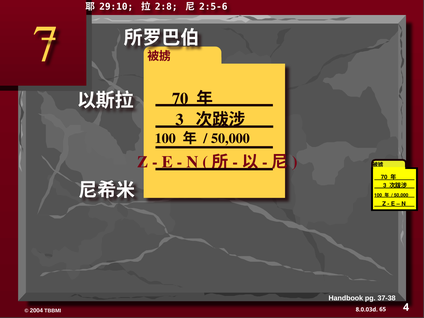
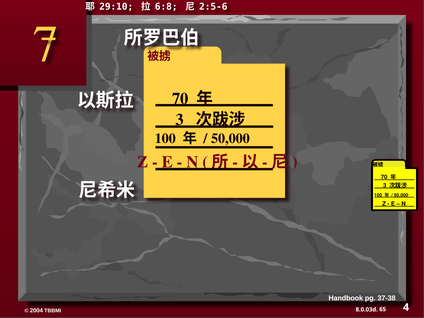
2:8: 2:8 -> 6:8 (166, 7)
